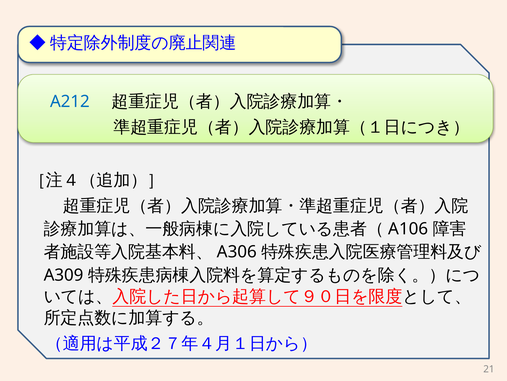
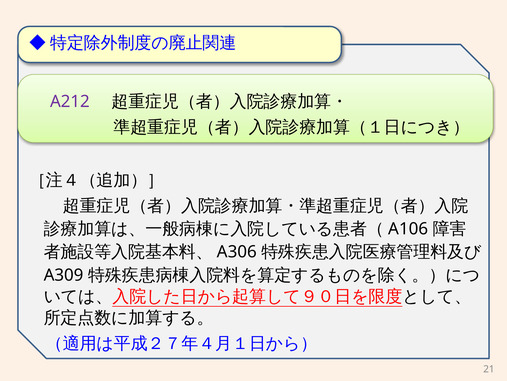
A212 colour: blue -> purple (70, 102)
